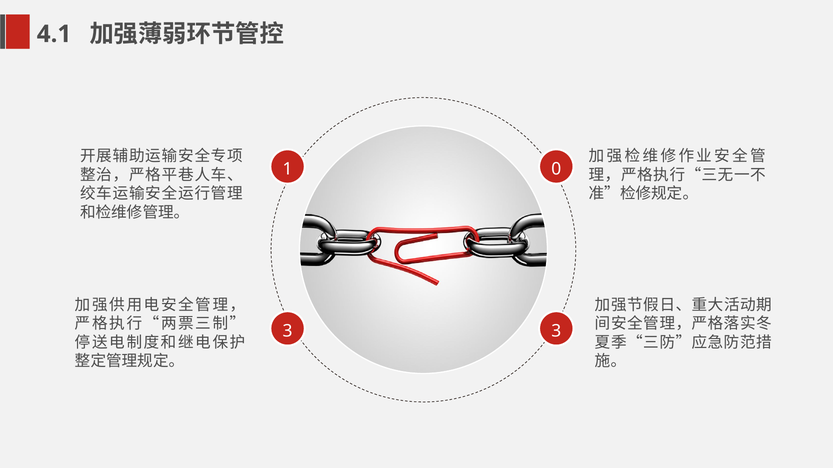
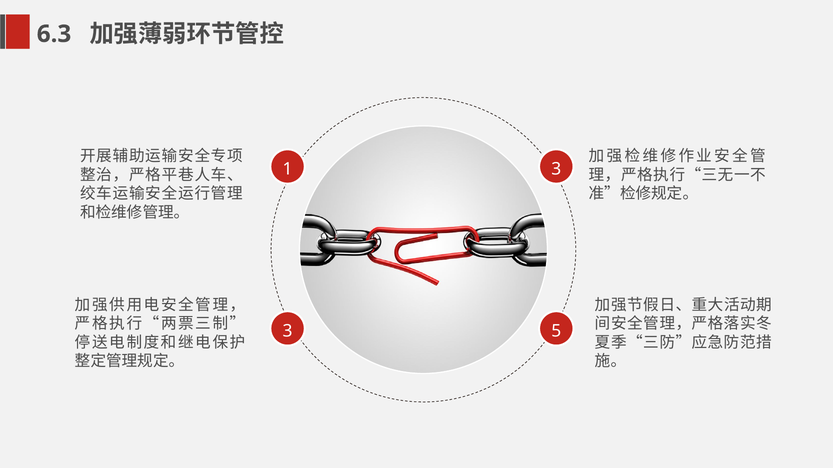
4.1: 4.1 -> 6.3 (54, 34)
1 0: 0 -> 3 (556, 169)
3 3: 3 -> 5 (556, 331)
